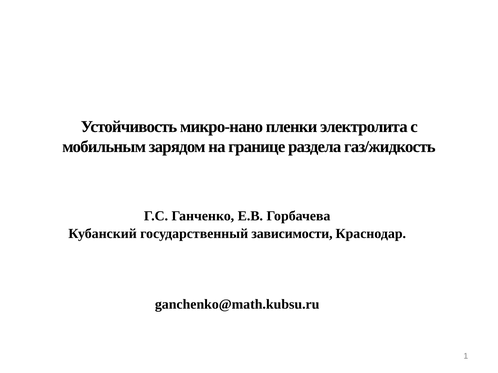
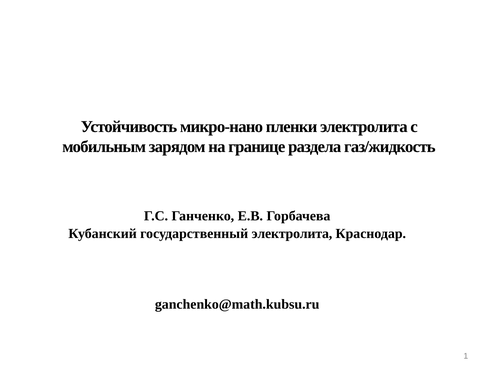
государственный зависимости: зависимости -> электролита (292, 234)
